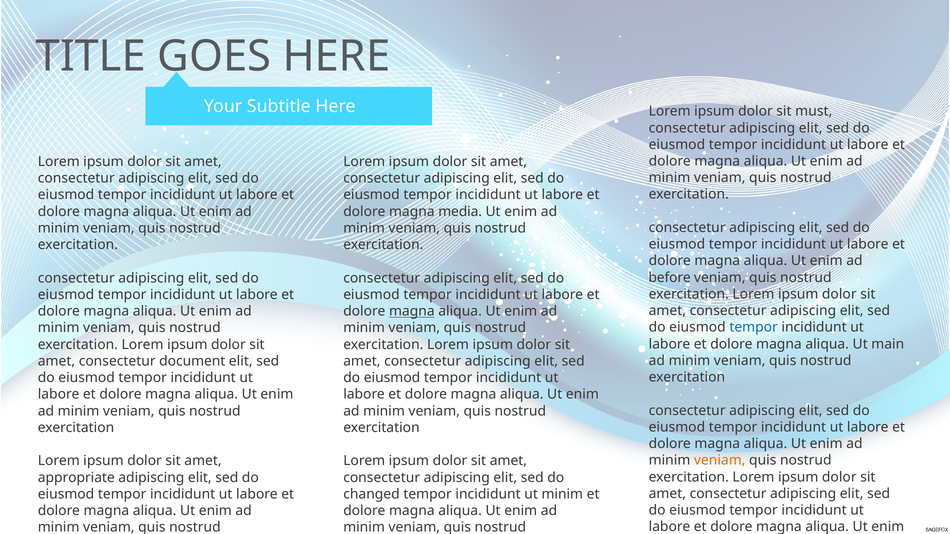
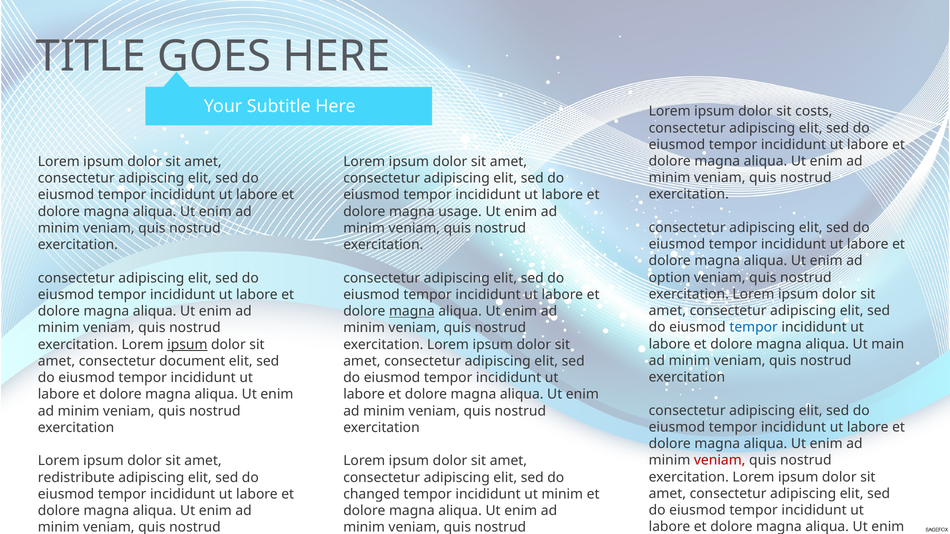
must: must -> costs (814, 111)
media: media -> usage (460, 212)
before: before -> option (670, 278)
ipsum underline: none -> present (187, 345)
veniam colour: orange -> red (720, 461)
appropriate: appropriate -> redistribute (76, 478)
